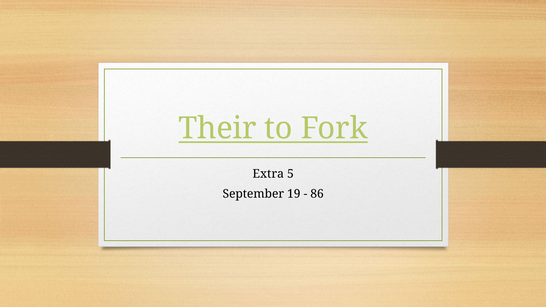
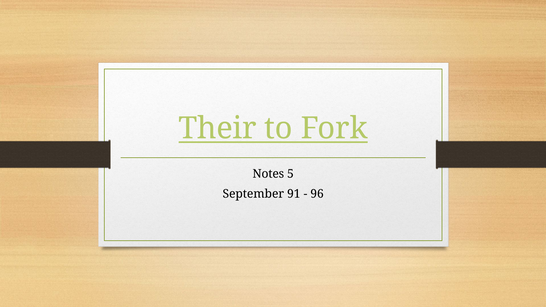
Extra: Extra -> Notes (268, 174)
19: 19 -> 91 (294, 194)
86: 86 -> 96 (317, 194)
